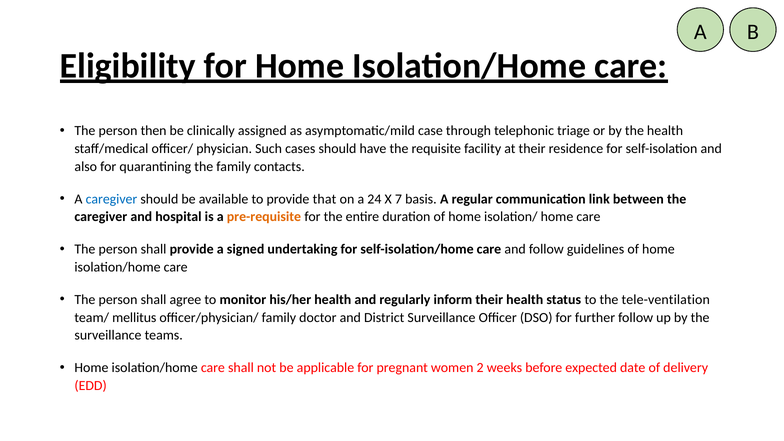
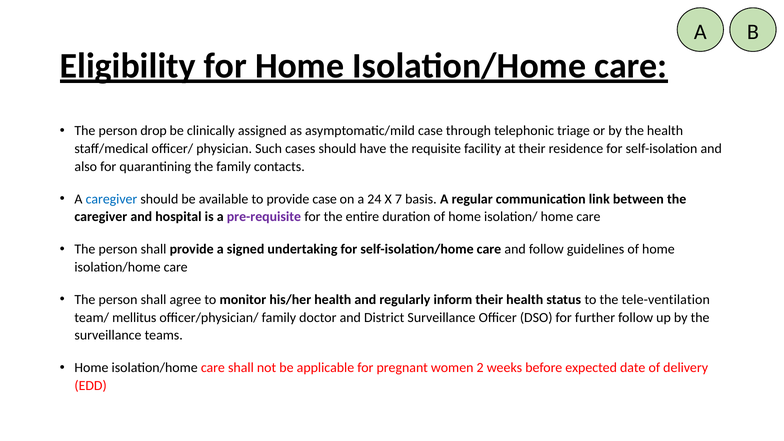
then: then -> drop (154, 131)
provide that: that -> case (325, 199)
pre-requisite colour: orange -> purple (264, 217)
